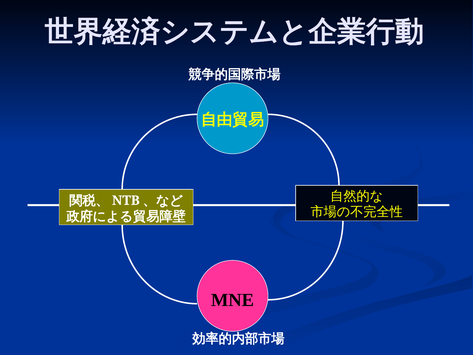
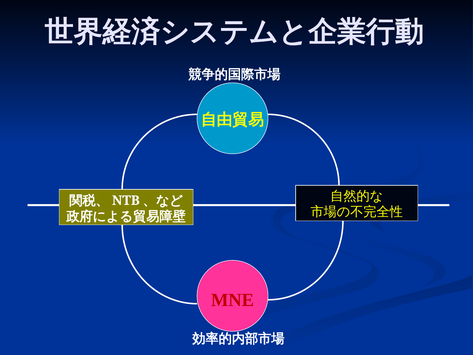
MNE colour: black -> red (233, 300)
